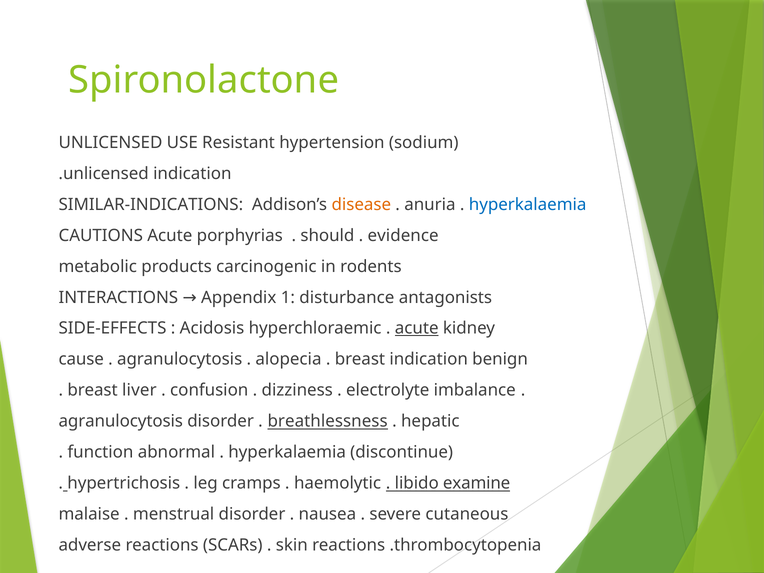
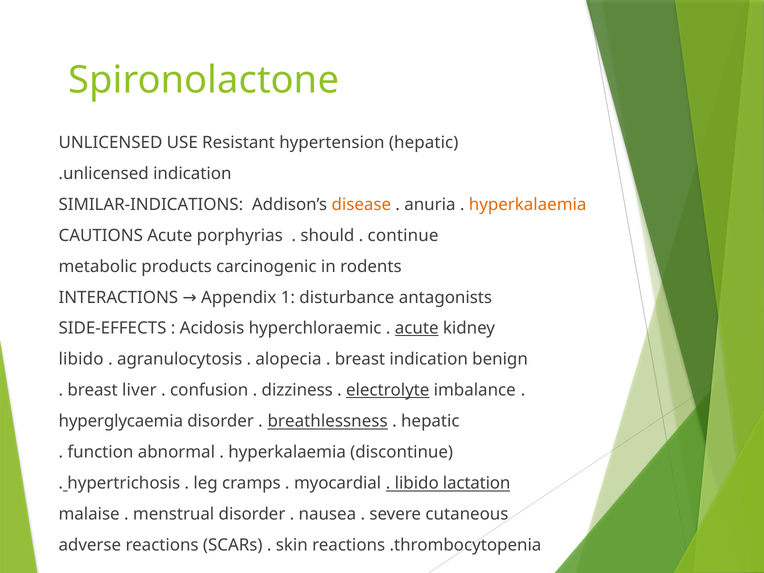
hypertension sodium: sodium -> hepatic (424, 143)
hyperkalaemia colour: blue -> orange (528, 204)
evidence: evidence -> continue (403, 235)
cause: cause -> libido (81, 359)
electrolyte underline: none -> present (388, 390)
agranulocytosis: agranulocytosis -> hyperglycaemia (121, 421)
haemolytic: haemolytic -> myocardial (338, 483)
examine: examine -> lactation (477, 483)
